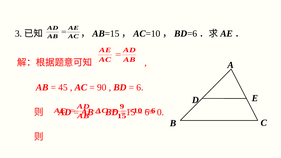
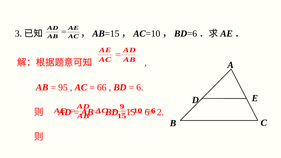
45: 45 -> 95 (63, 87)
90: 90 -> 66 (102, 87)
0: 0 -> 2 (160, 112)
